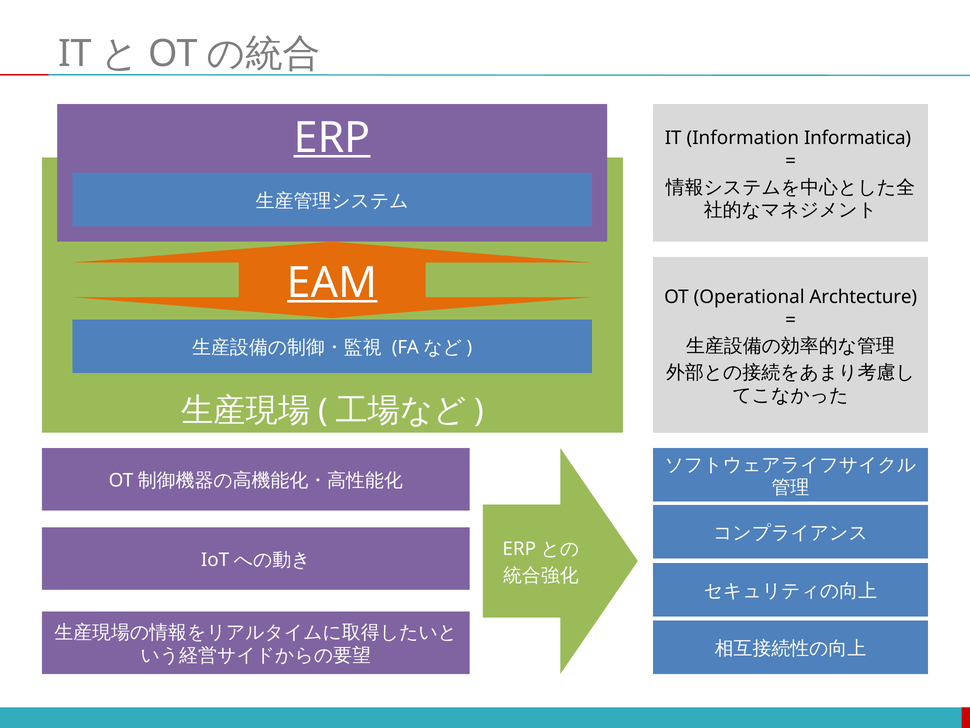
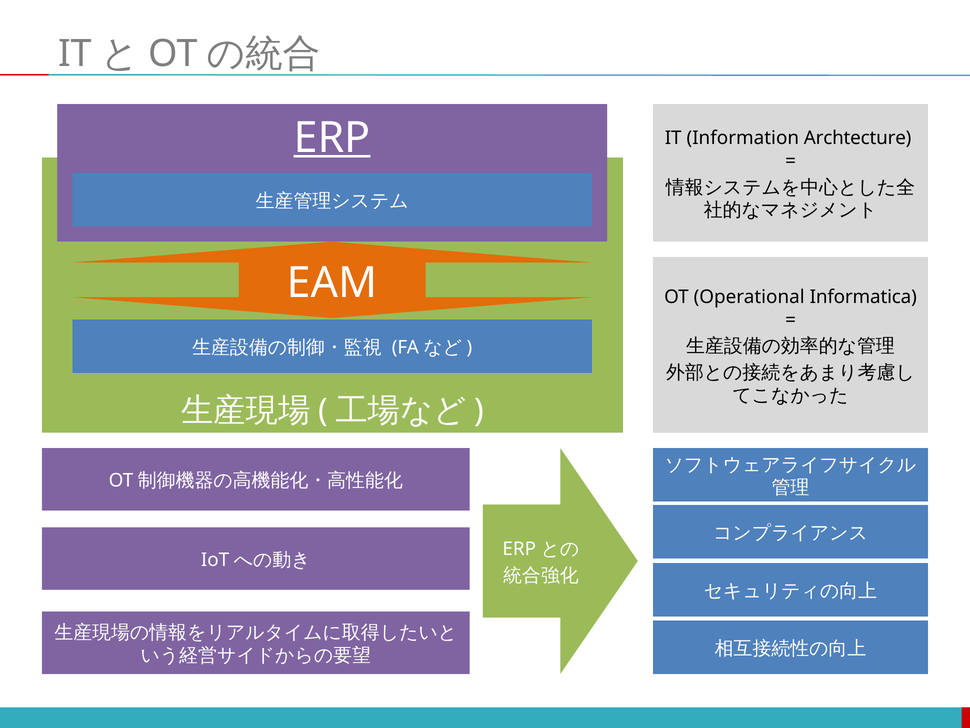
Informatica: Informatica -> Archtecture (858, 138)
EAM underline: present -> none (332, 283)
Archtecture: Archtecture -> Informatica (863, 297)
